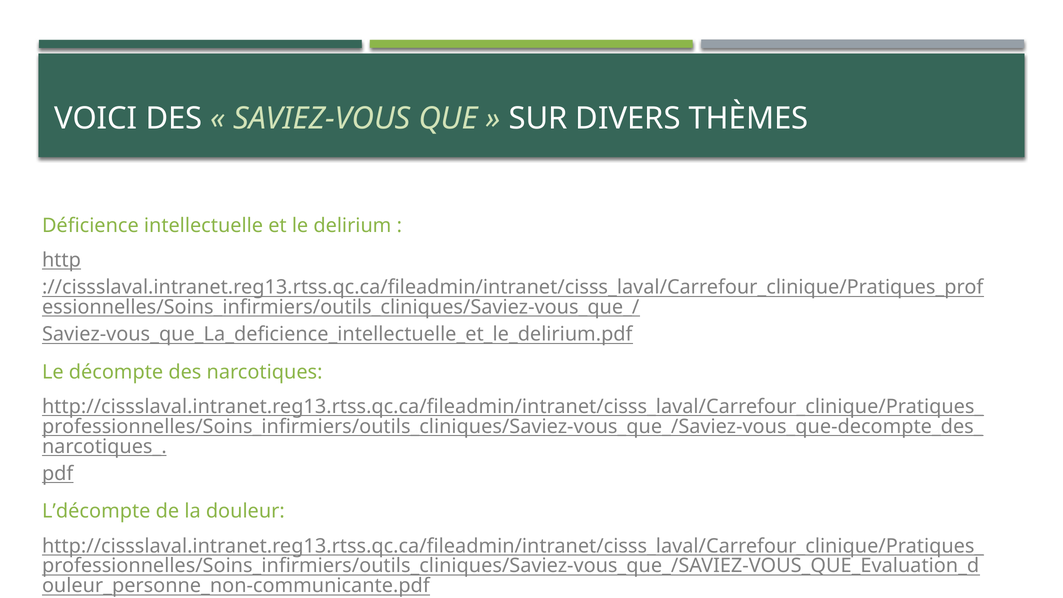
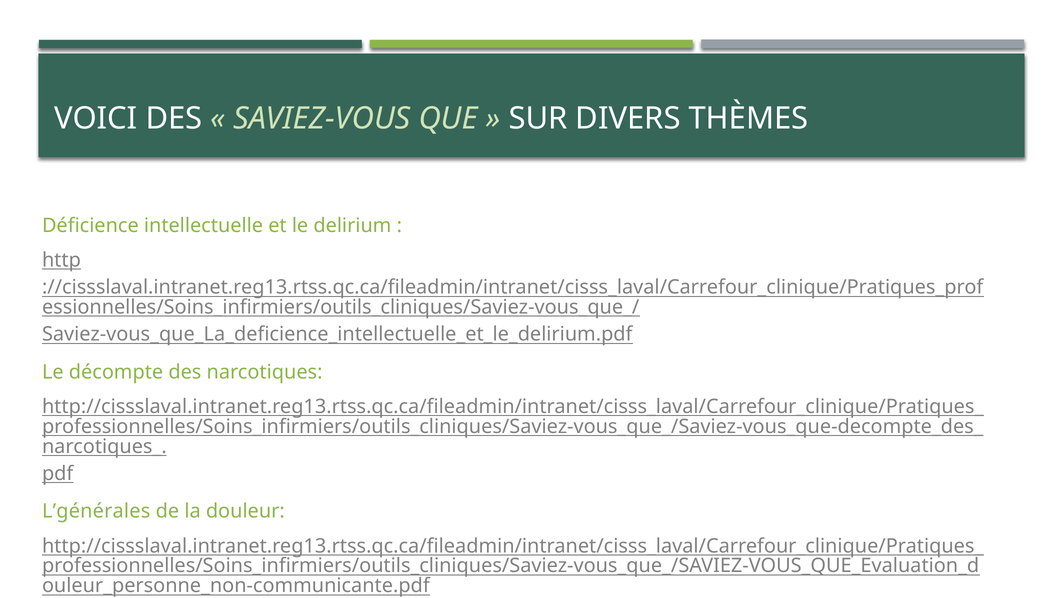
L’décompte: L’décompte -> L’générales (96, 511)
